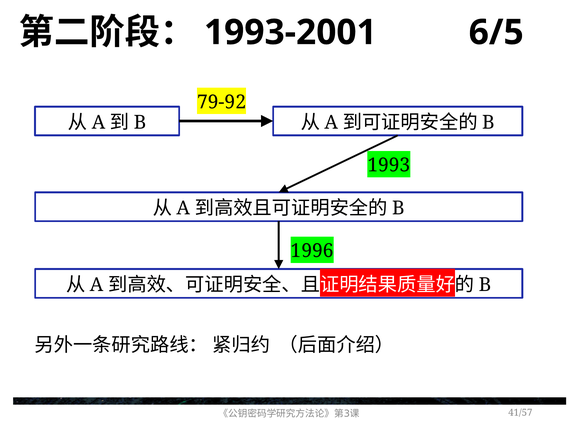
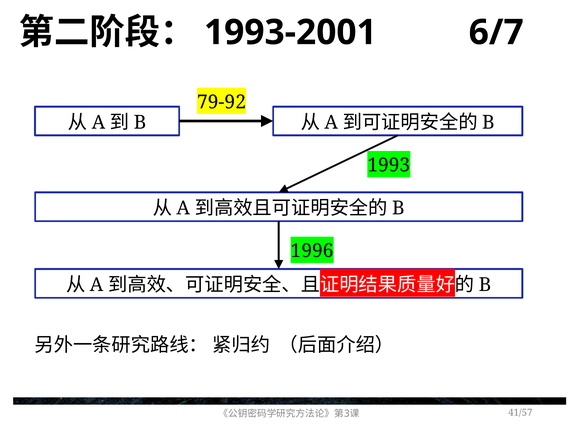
6/5: 6/5 -> 6/7 (496, 32)
